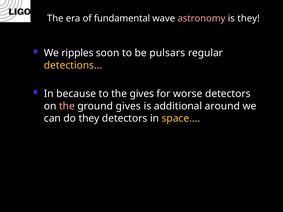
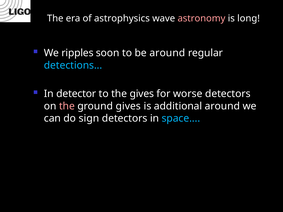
fundamental: fundamental -> astrophysics (122, 18)
is they: they -> long (249, 18)
be pulsars: pulsars -> around (167, 53)
detections colour: yellow -> light blue (73, 65)
because: because -> detector (76, 94)
do they: they -> sign (89, 118)
space colour: yellow -> light blue (181, 118)
